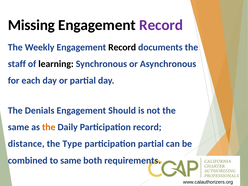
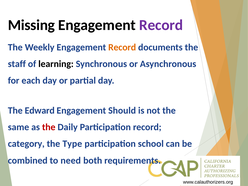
Record colour: black -> orange (122, 47)
Denials: Denials -> Edward (40, 110)
the colour: orange -> red (49, 127)
distance: distance -> category (26, 144)
participation partial: partial -> school (151, 144)
to same: same -> need (71, 160)
